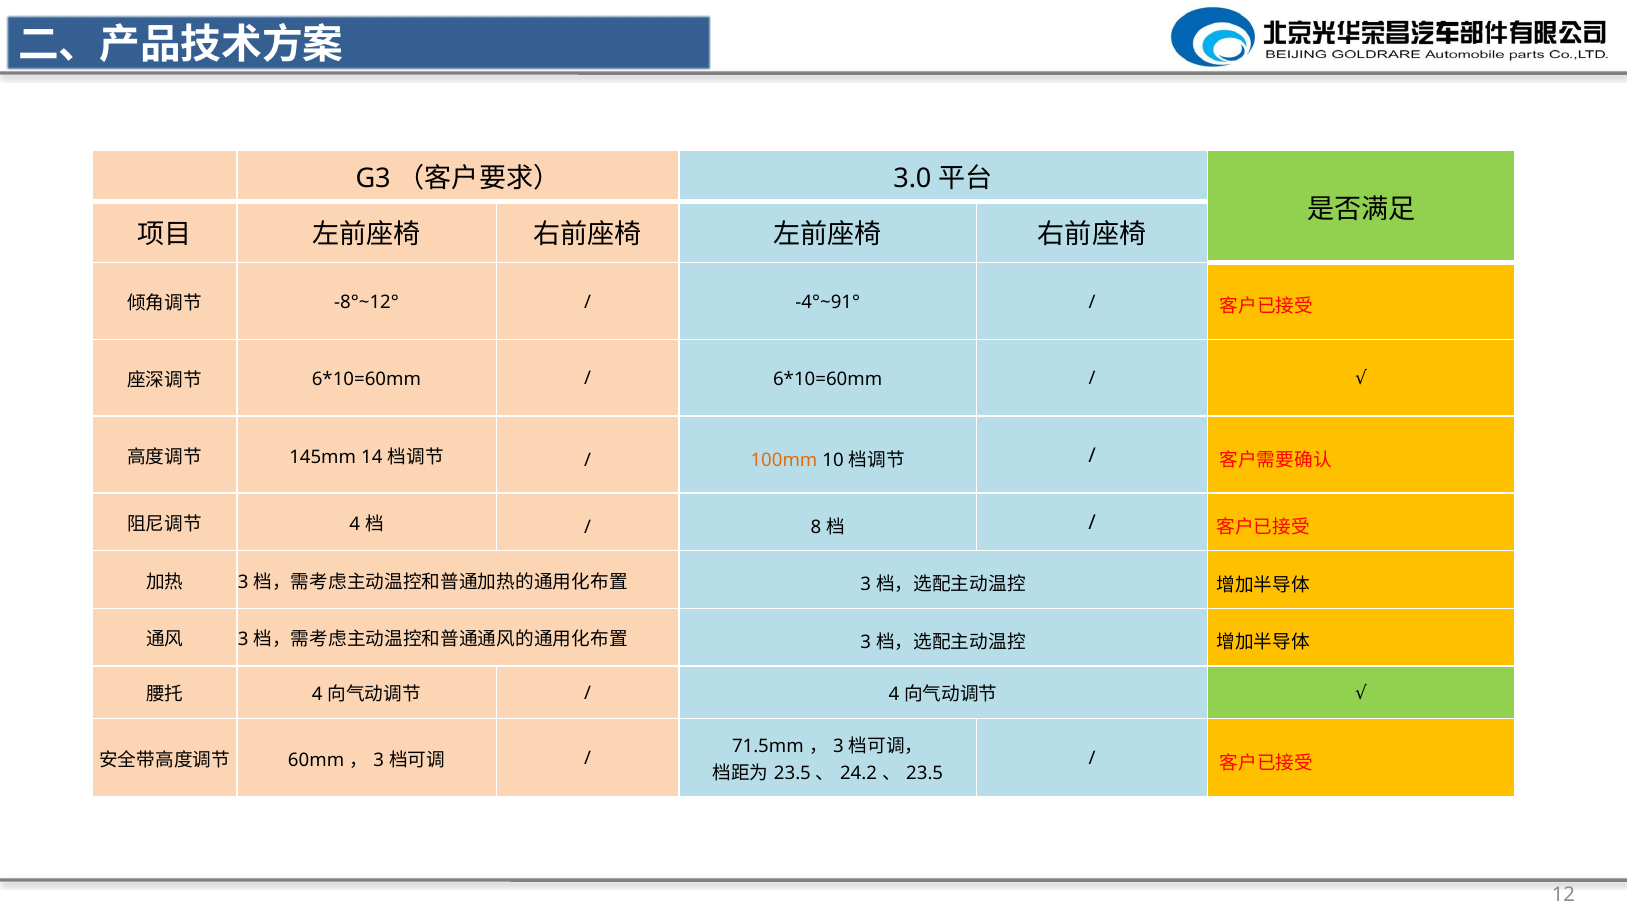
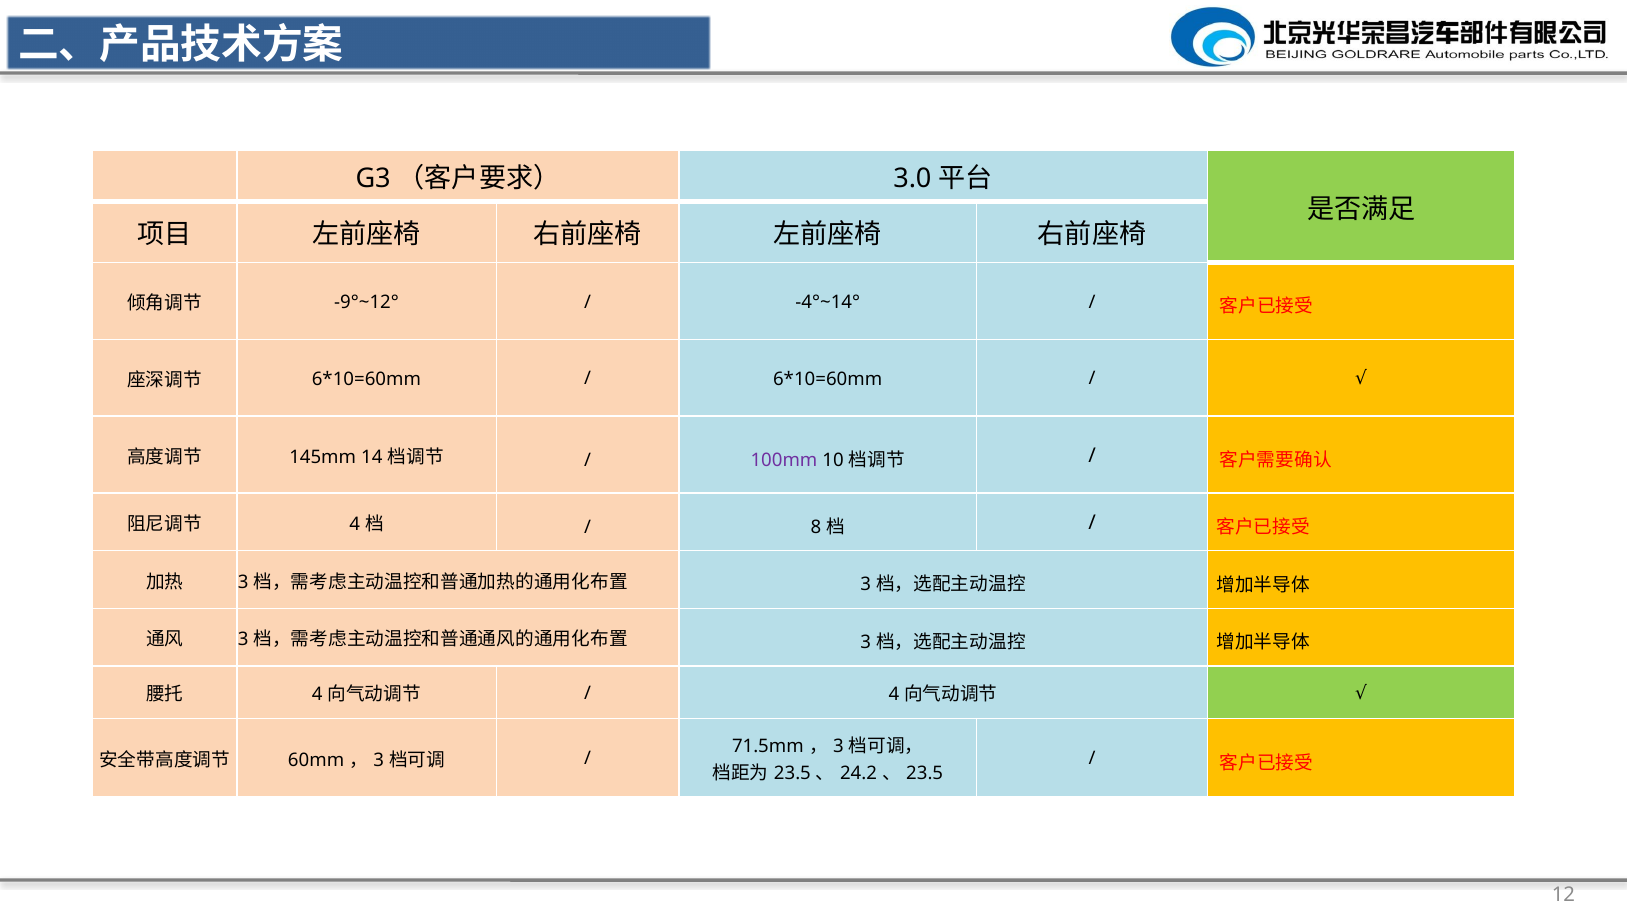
-8°~12°: -8°~12° -> -9°~12° (367, 303)
-4°~91°: -4°~91° -> -4°~14° (828, 303)
100mm colour: orange -> purple (784, 460)
